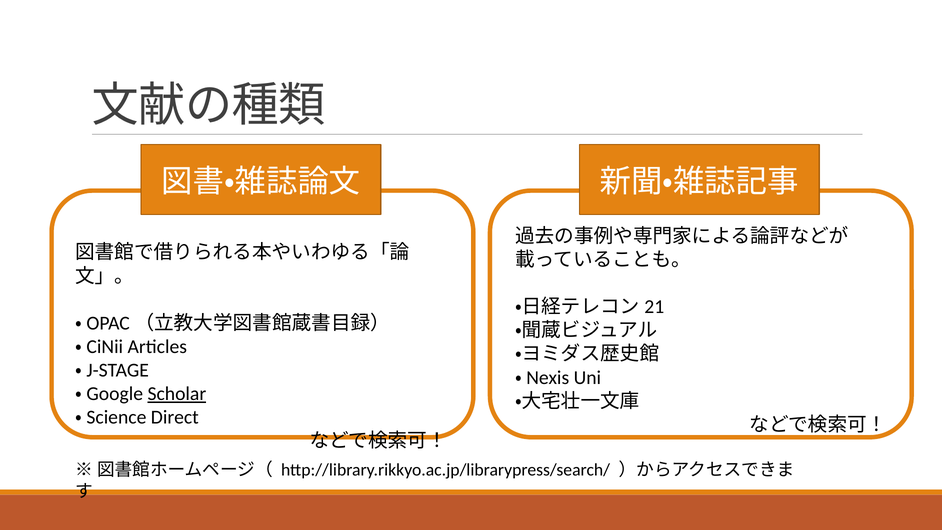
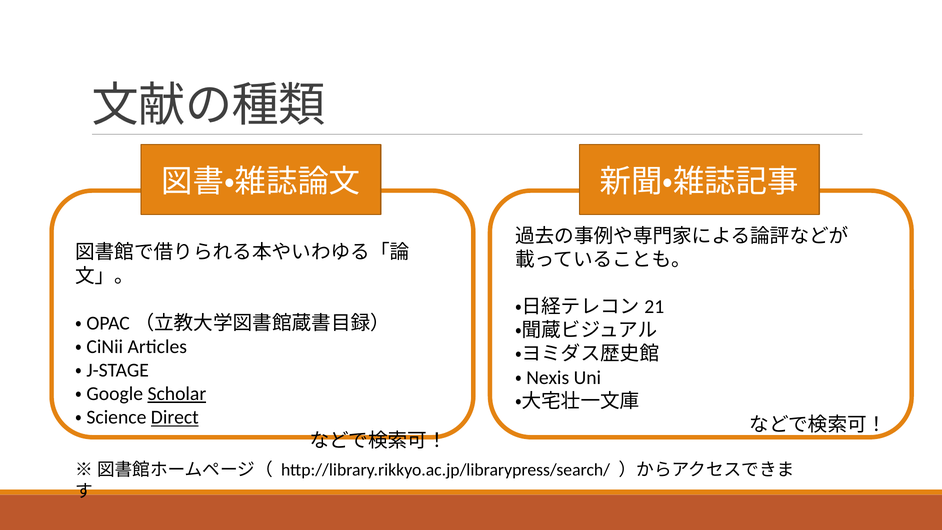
Direct underline: none -> present (175, 417)
